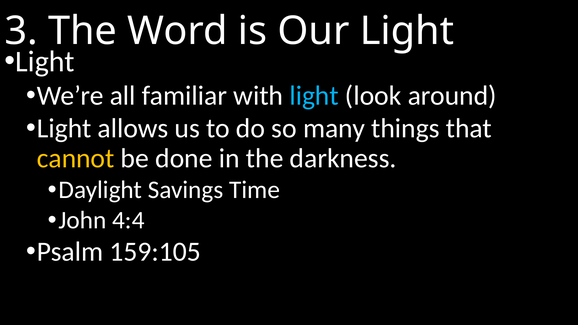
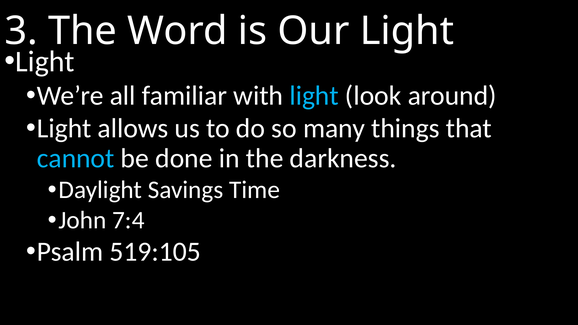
cannot colour: yellow -> light blue (76, 158)
4:4: 4:4 -> 7:4 (128, 220)
159:105: 159:105 -> 519:105 (155, 252)
